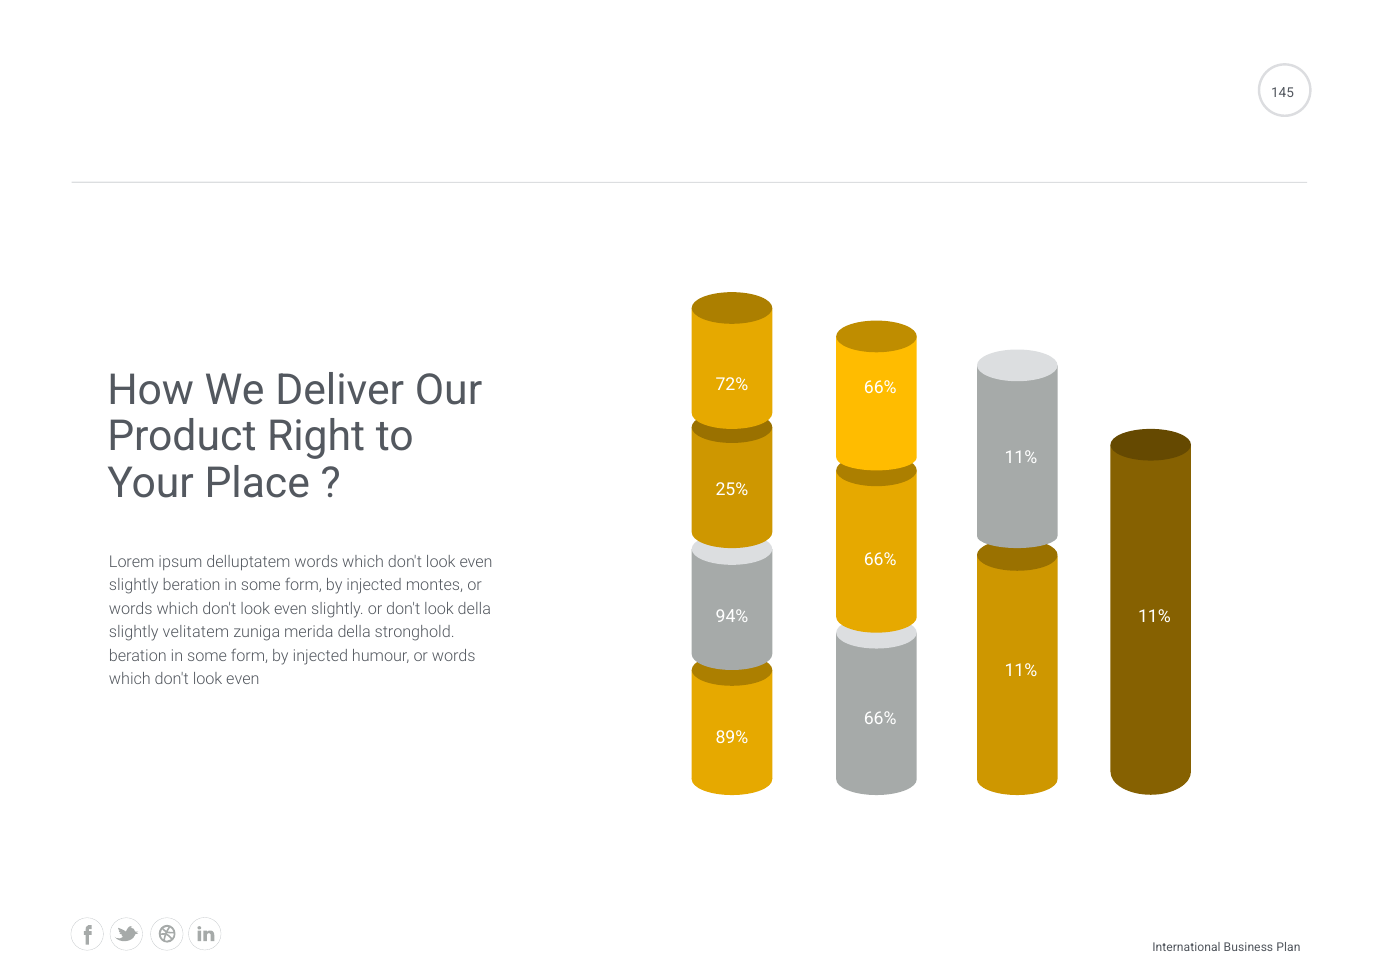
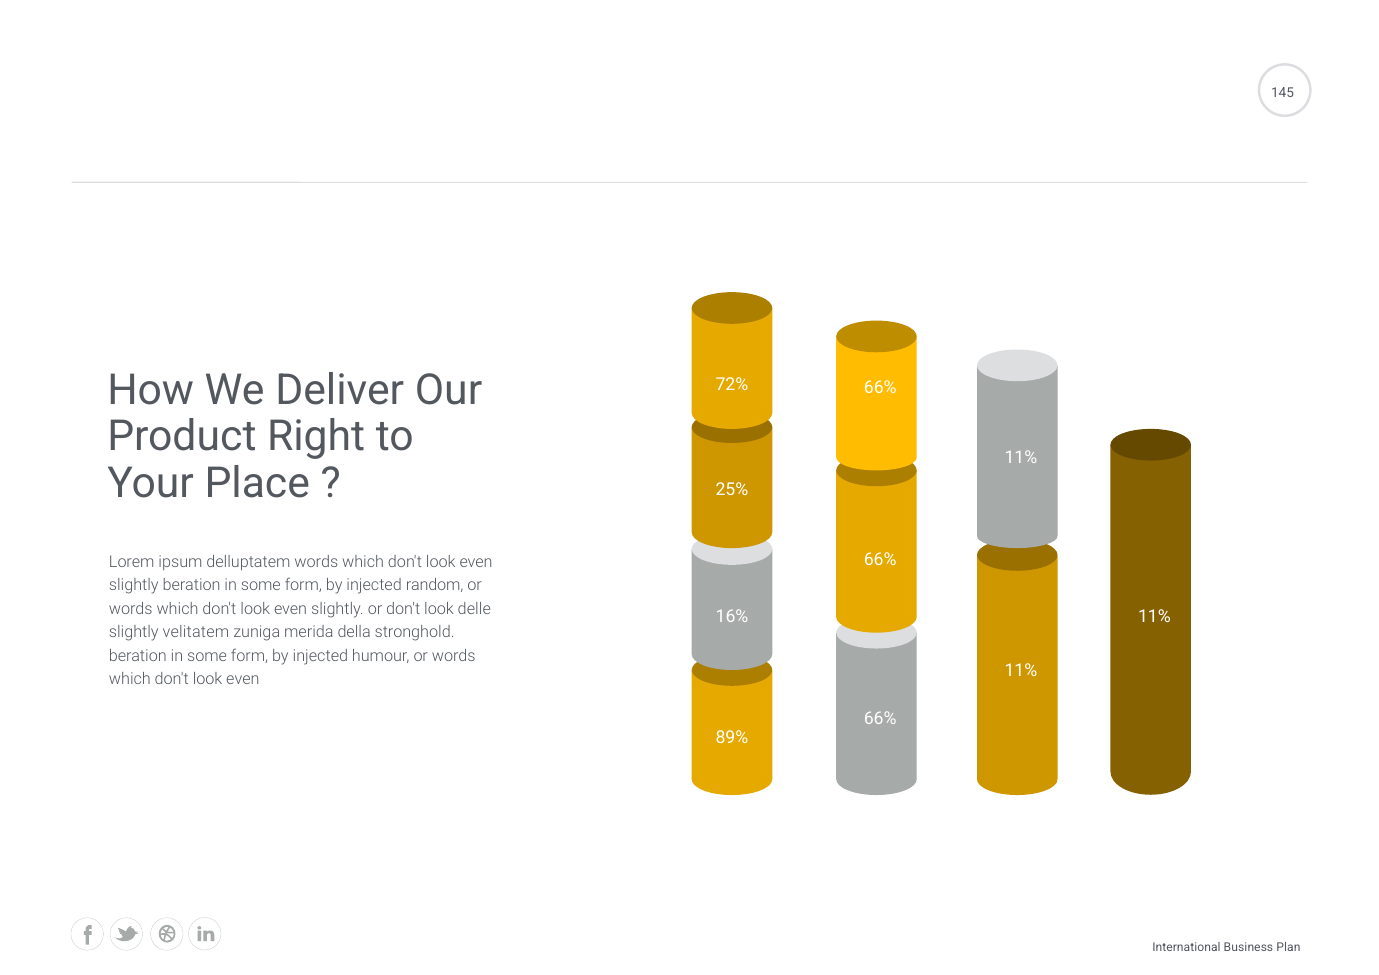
montes: montes -> random (435, 585)
look della: della -> delle (474, 609)
94%: 94% -> 16% (732, 617)
